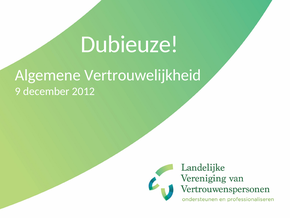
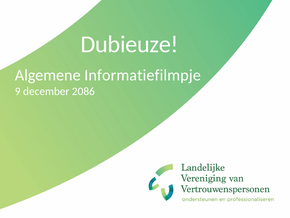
Vertrouwelijkheid: Vertrouwelijkheid -> Informatiefilmpje (143, 75)
2012: 2012 -> 2086 (83, 91)
